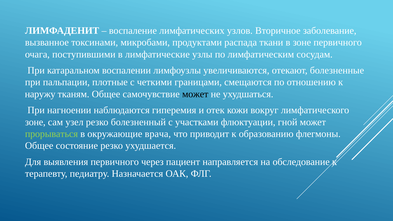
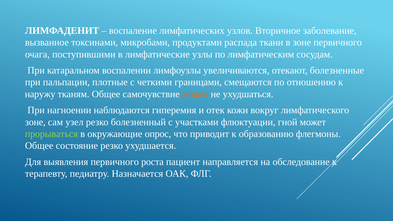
может colour: black -> orange (195, 94)
врача: врача -> опрос (158, 134)
через: через -> роста (152, 162)
